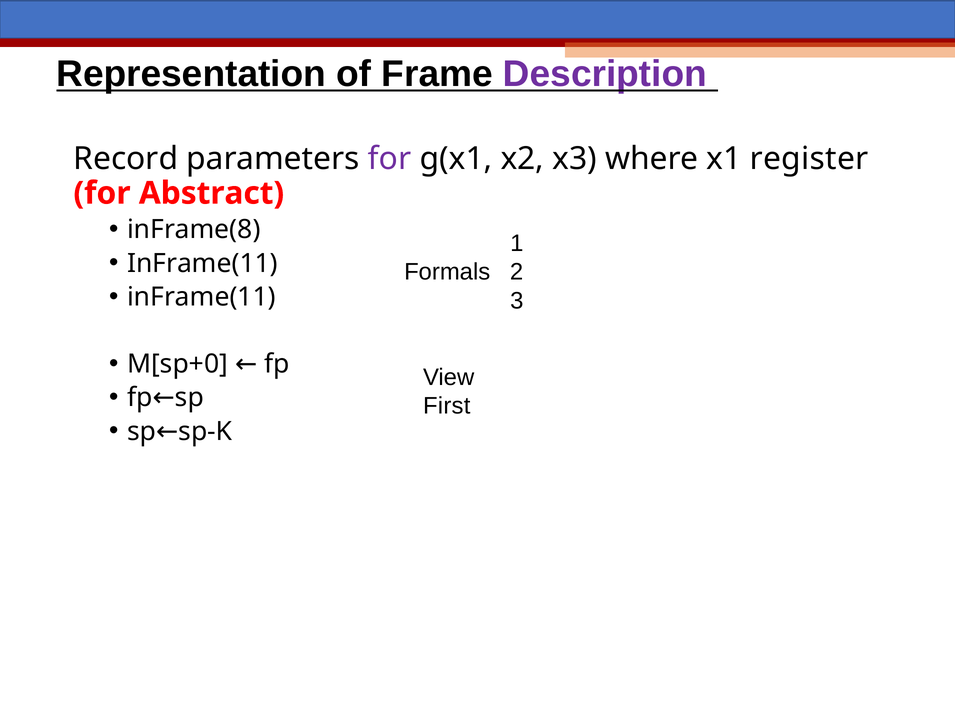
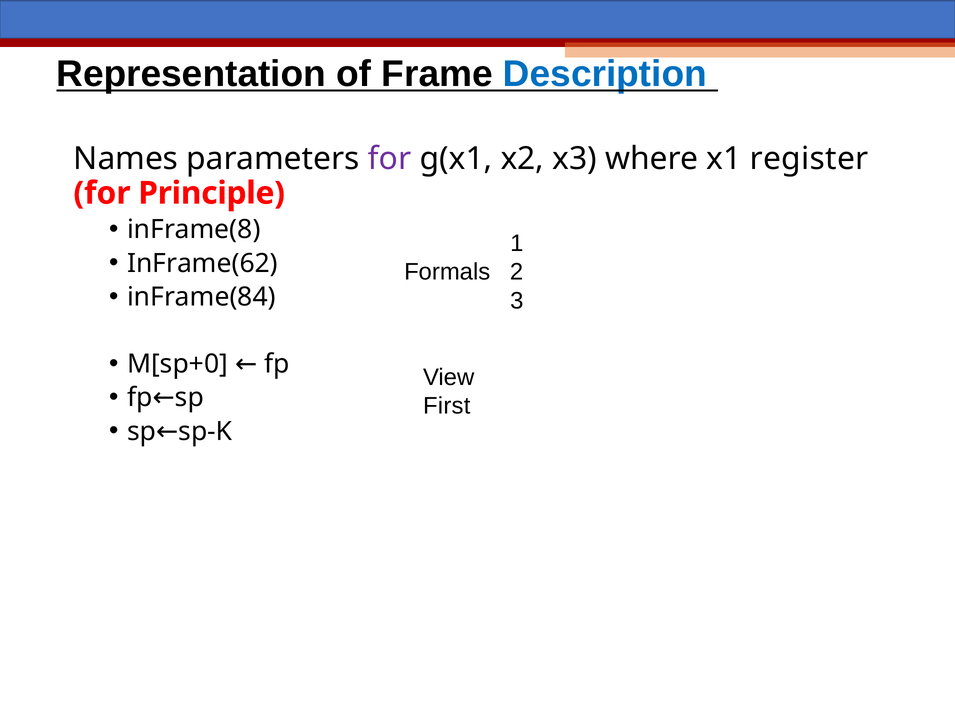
Description colour: purple -> blue (605, 74)
Record: Record -> Names (126, 159)
Abstract: Abstract -> Principle (212, 193)
InFrame(11: InFrame(11 -> InFrame(62 (202, 263)
inFrame(11: inFrame(11 -> inFrame(84 (201, 297)
